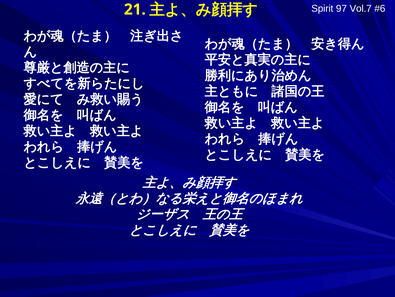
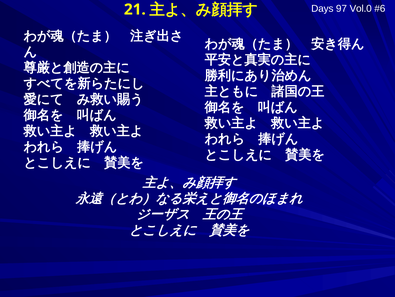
Spirit: Spirit -> Days (322, 9)
Vol.7: Vol.7 -> Vol.0 (361, 9)
